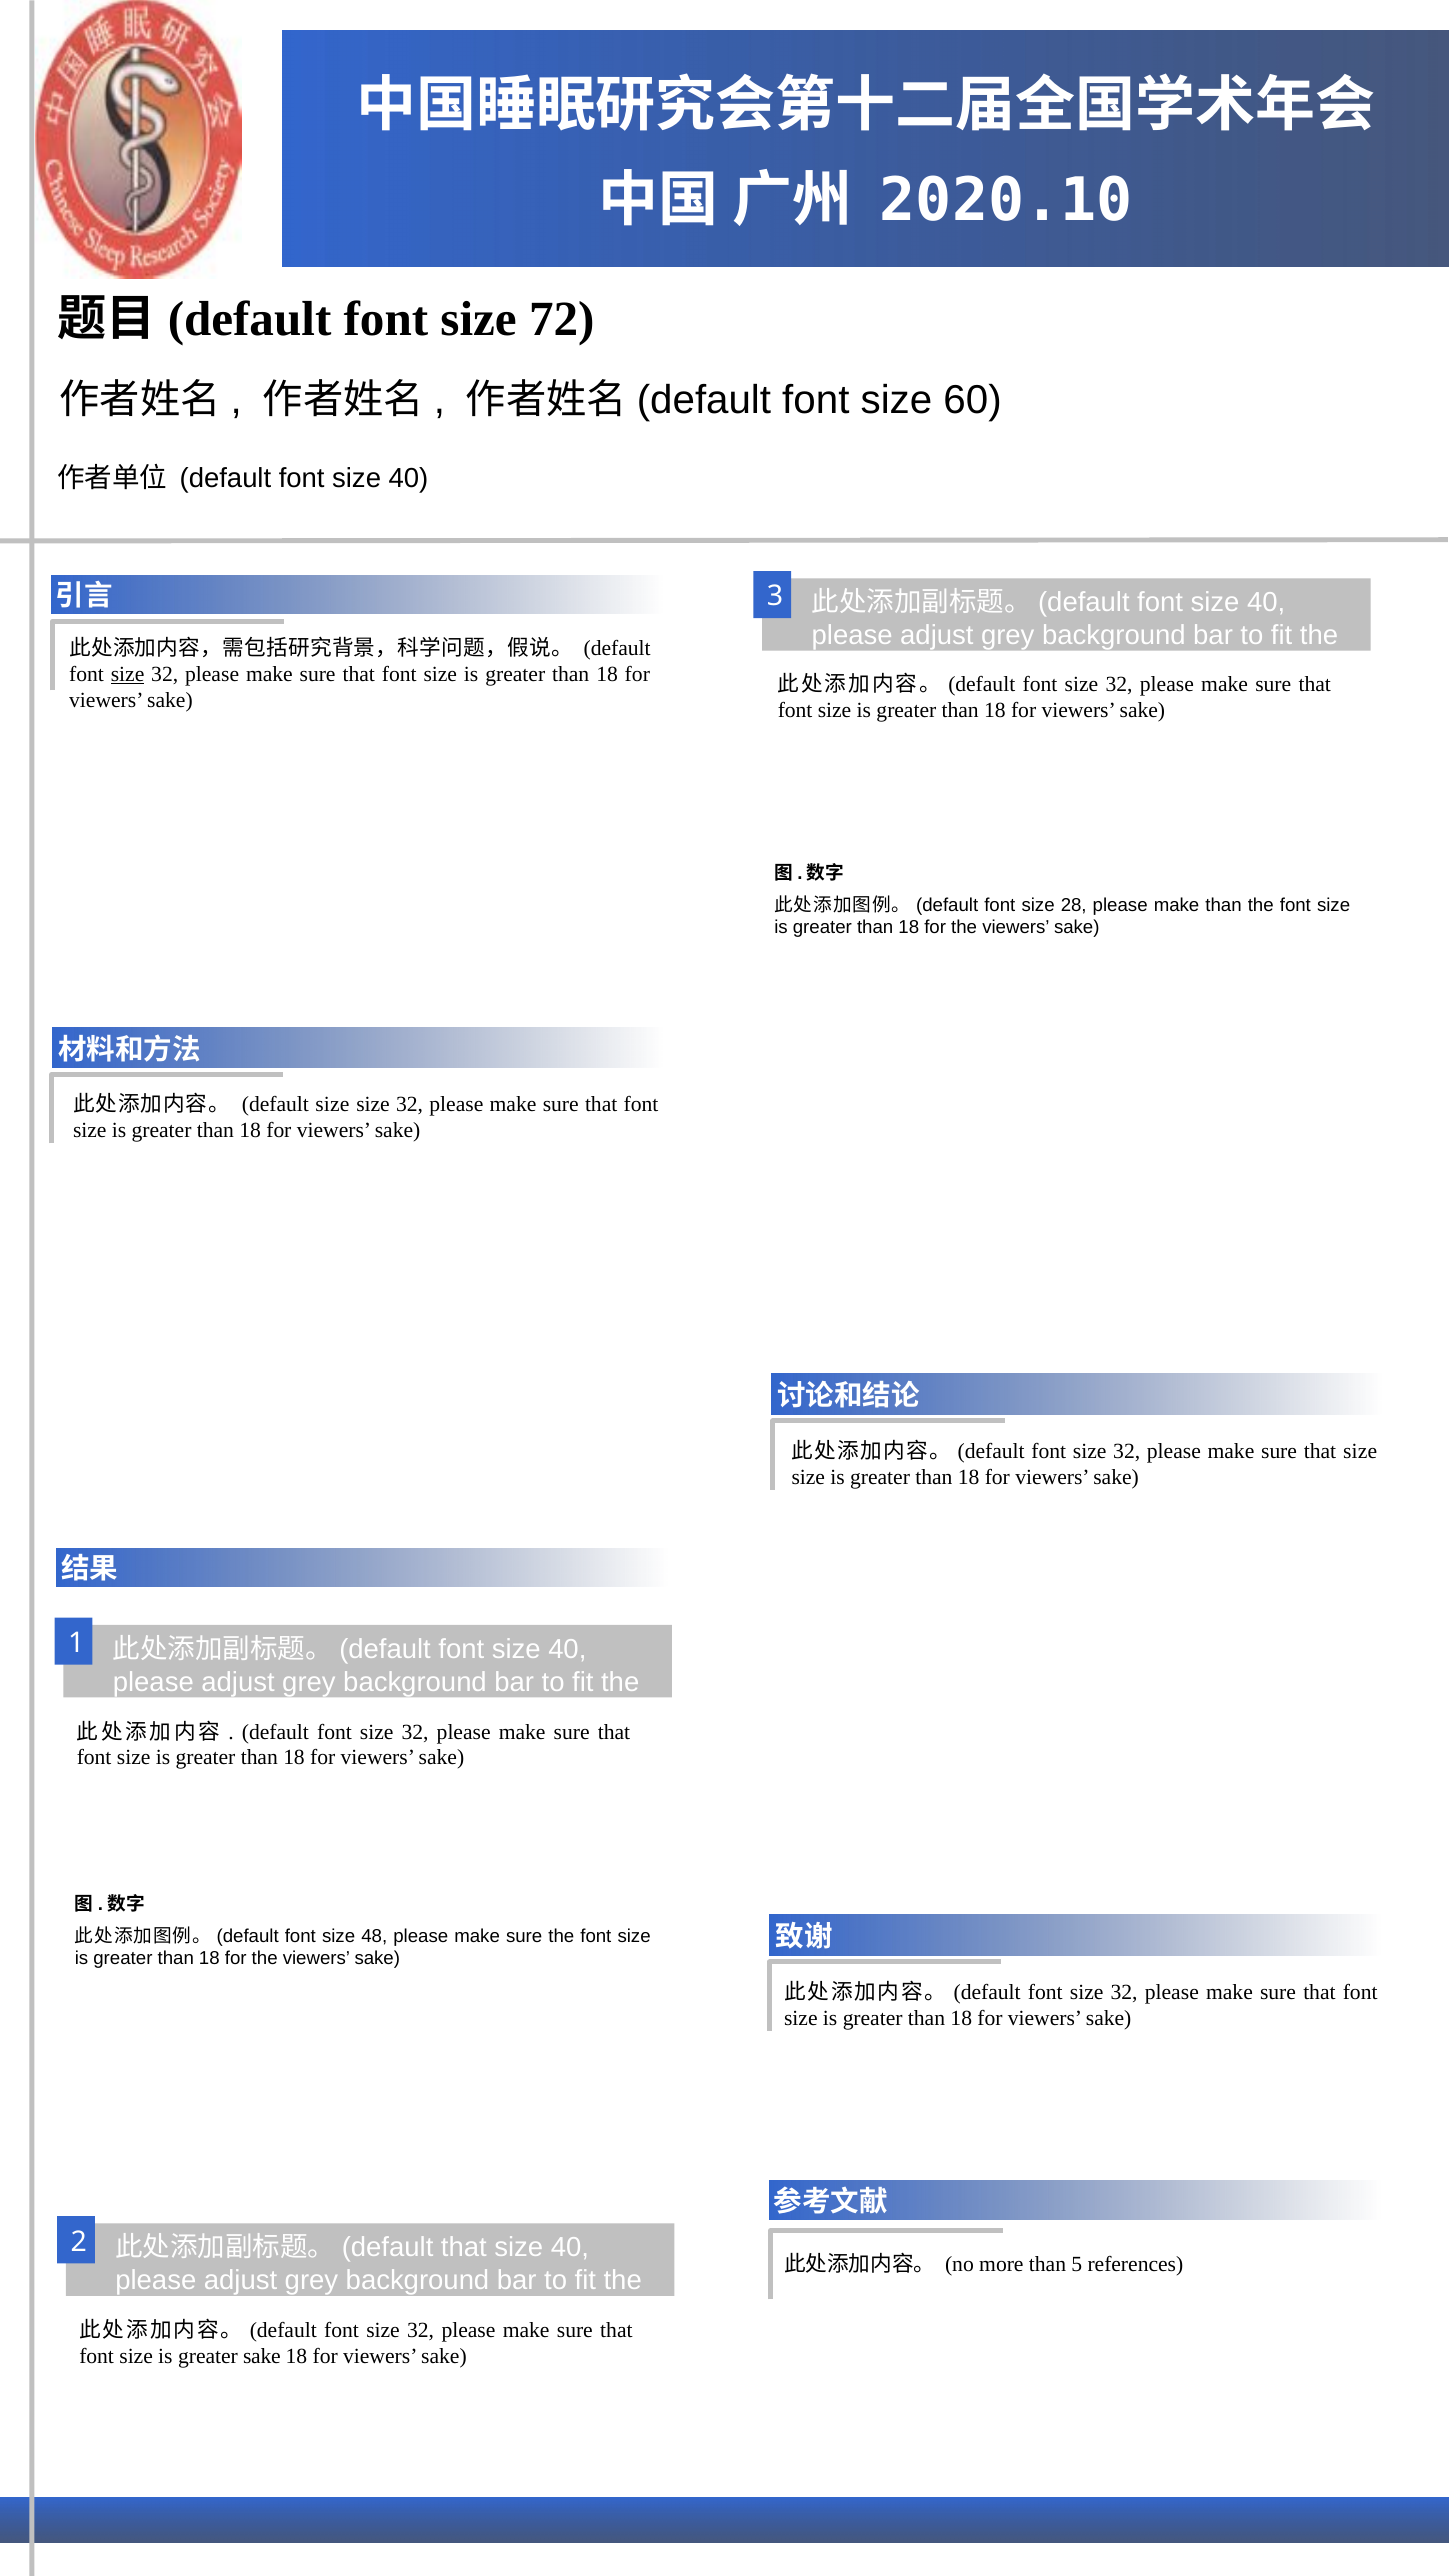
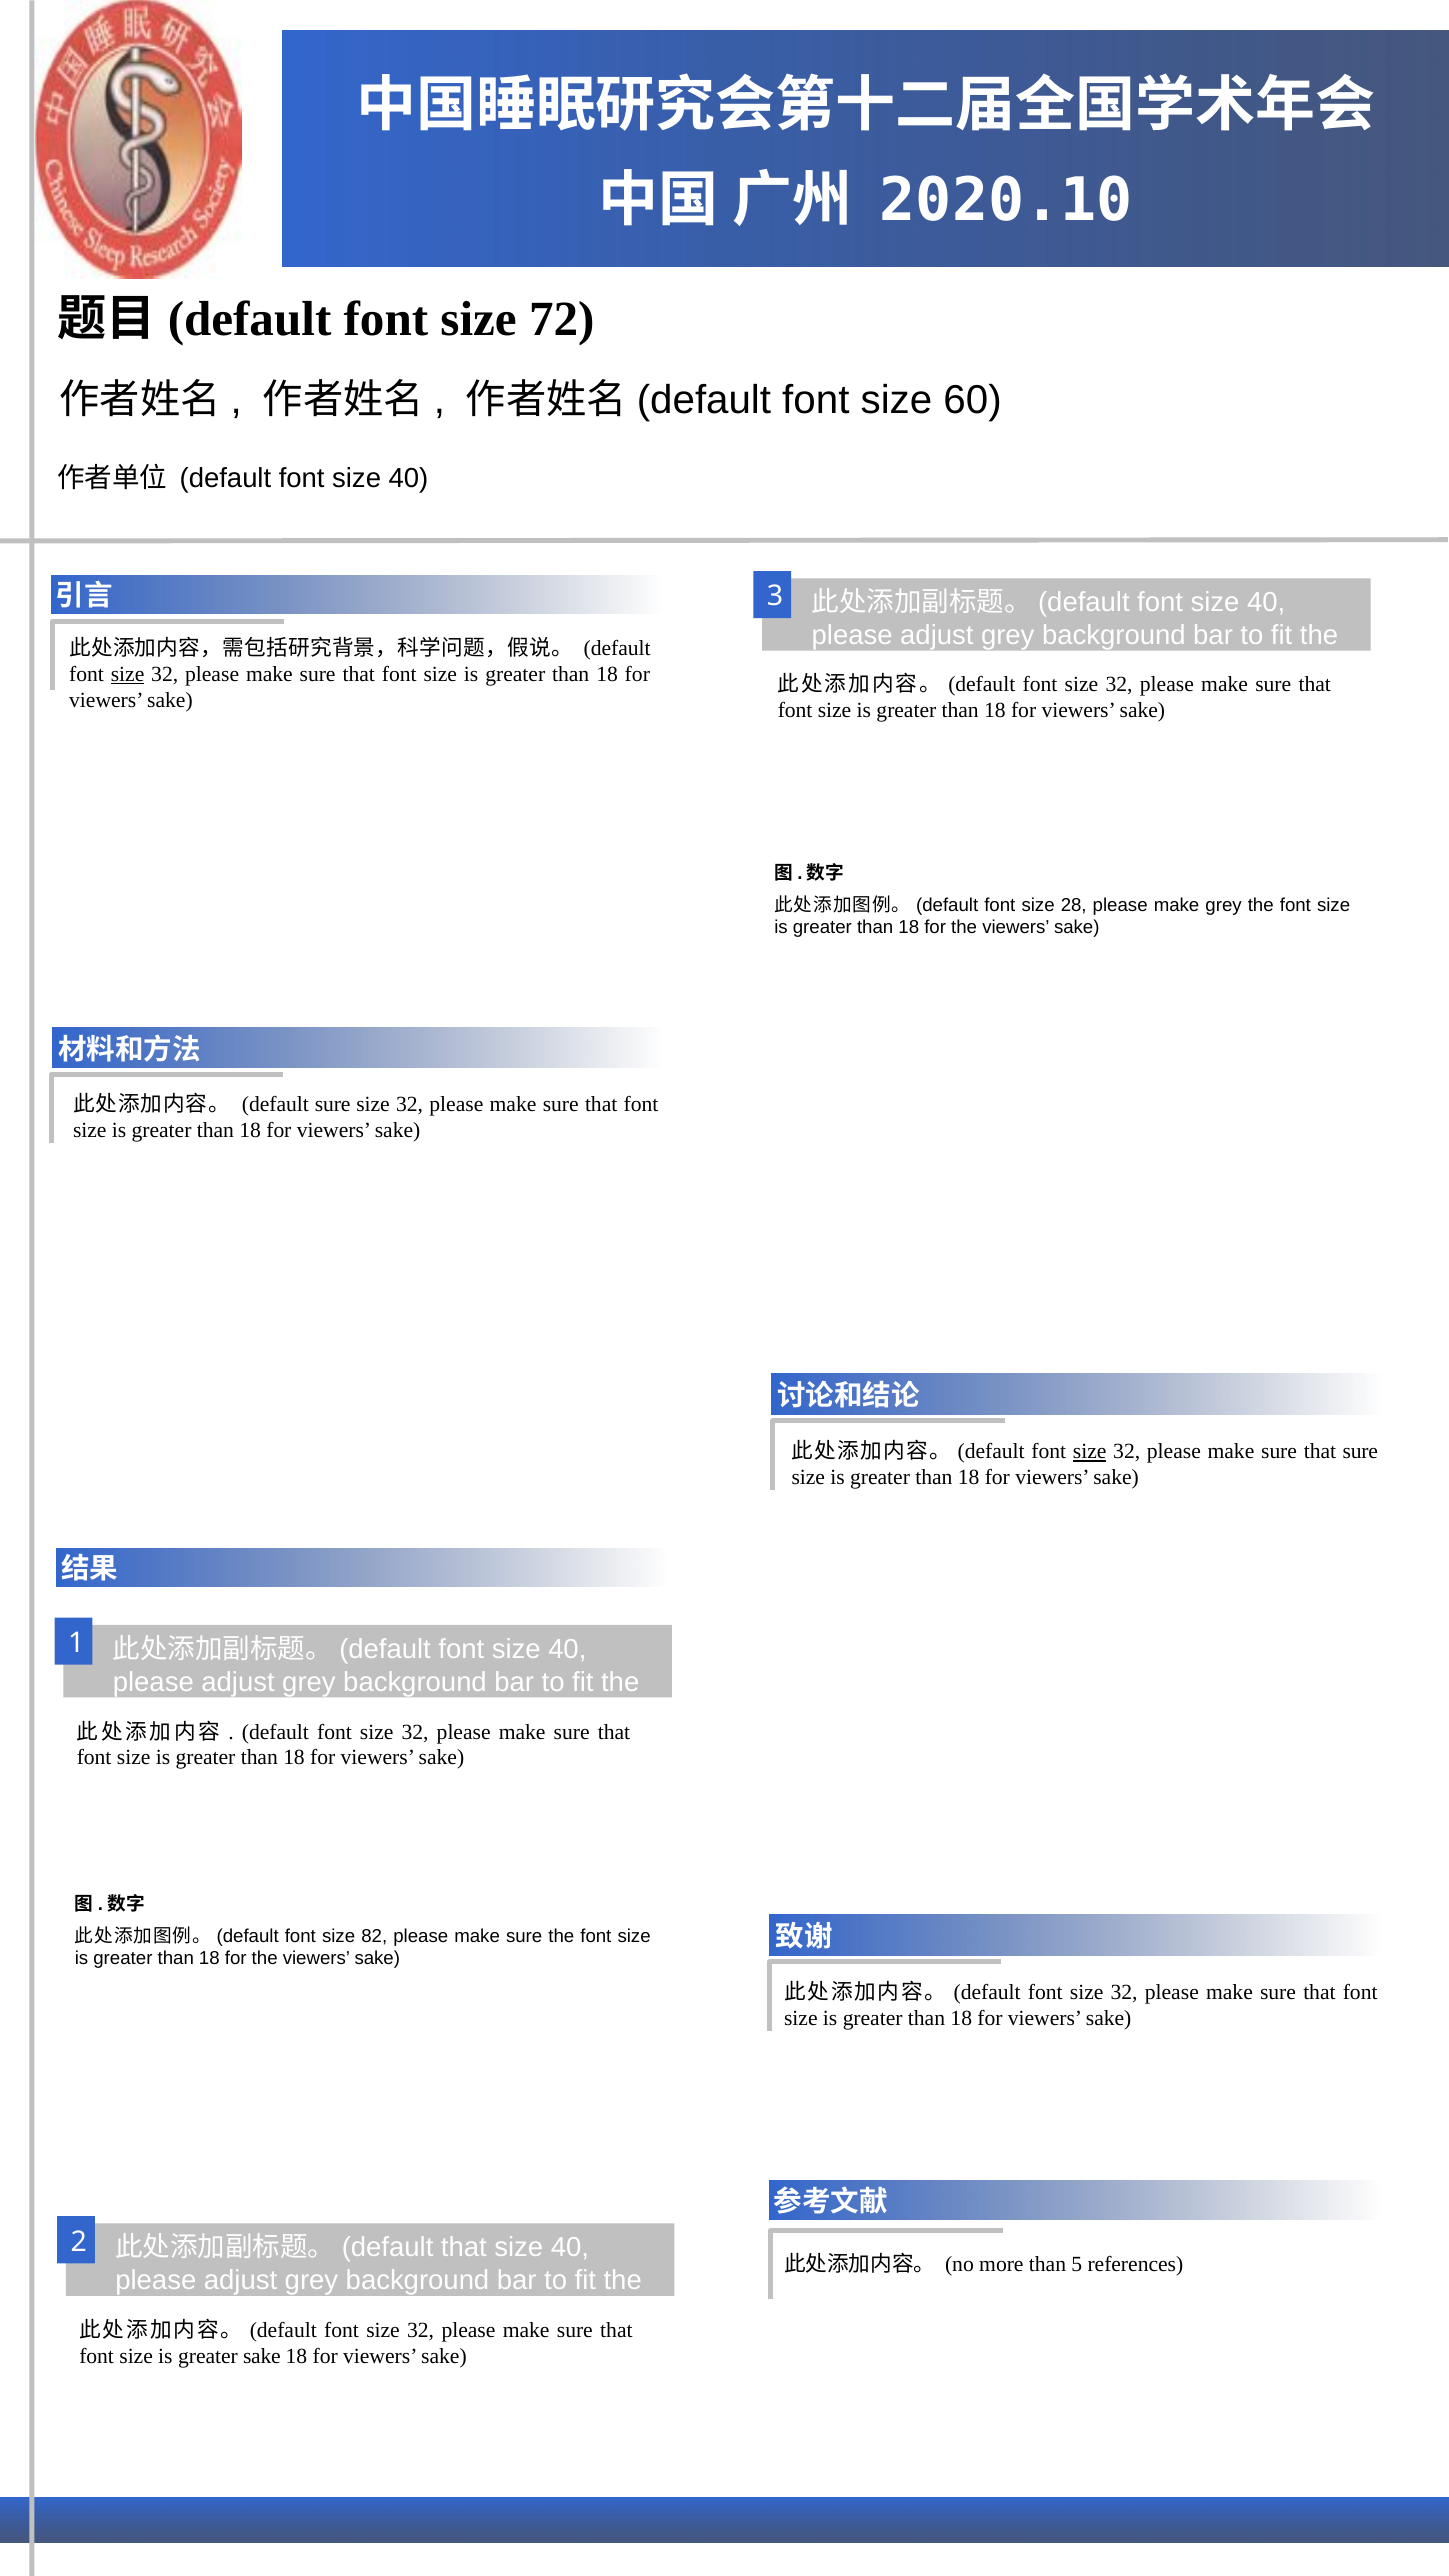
make than: than -> grey (1224, 905)
default size: size -> sure (333, 1104)
size underline: none -> present (1090, 1452)
sure that size: size -> sure (1360, 1452)
48: 48 -> 82 (374, 1936)
